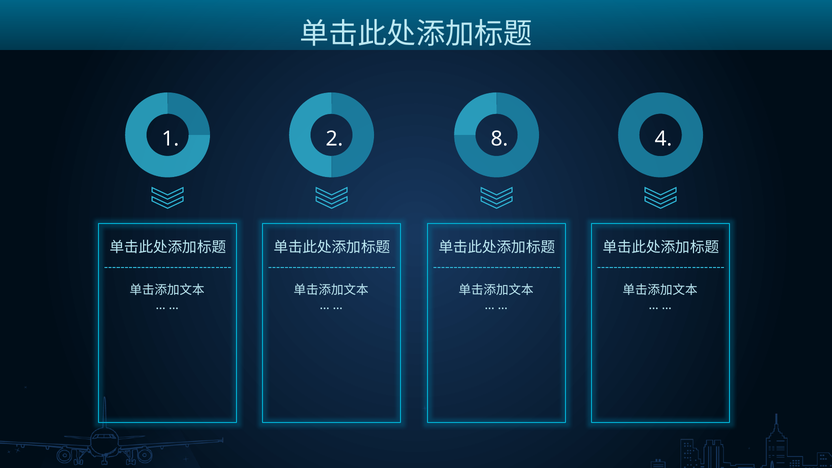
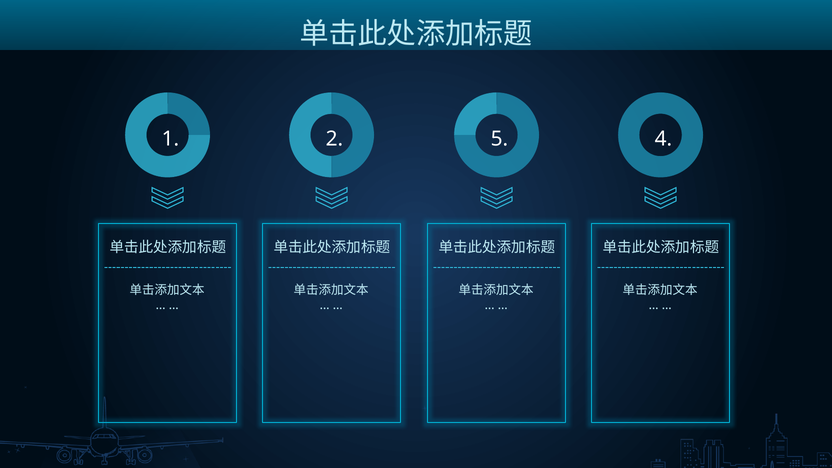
8: 8 -> 5 (499, 139)
